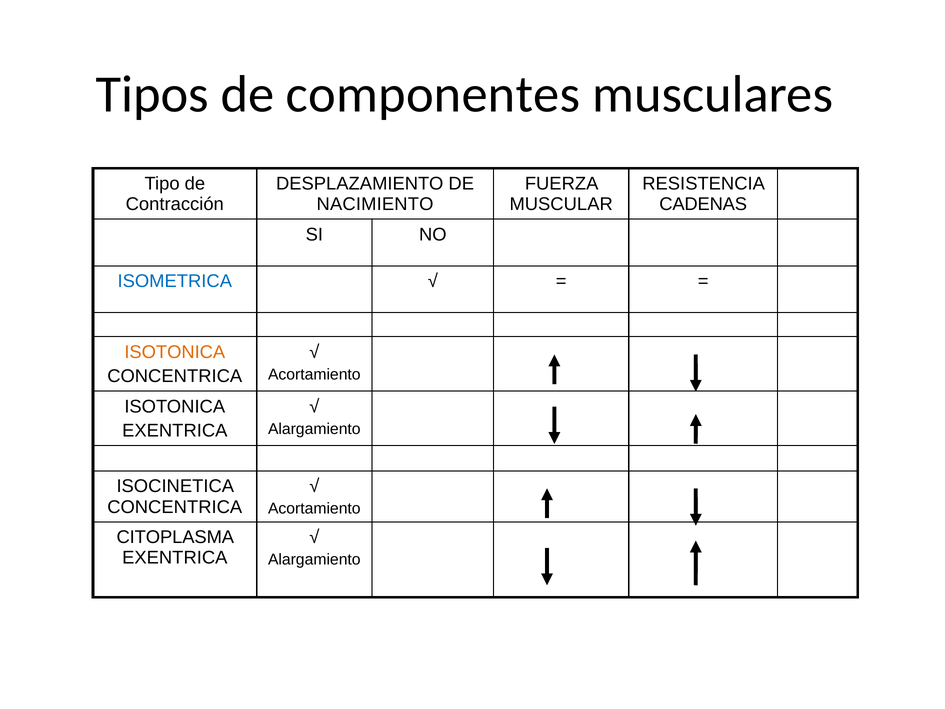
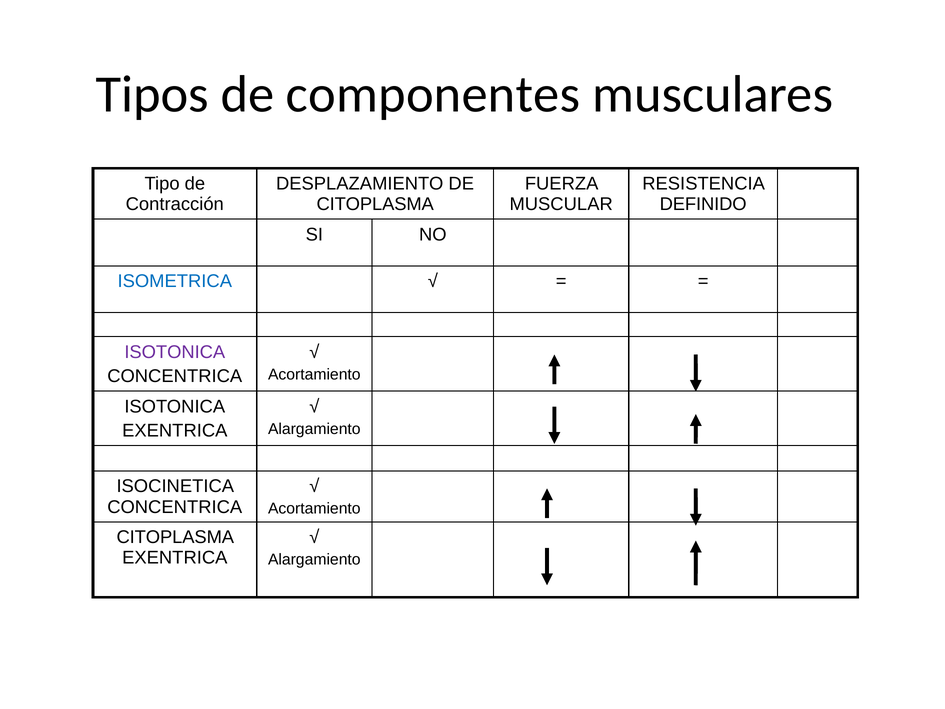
NACIMIENTO: NACIMIENTO -> CITOPLASMA (375, 204)
CADENAS: CADENAS -> DEFINIDO (703, 204)
ISOTONICA colour: orange -> purple (175, 352)
